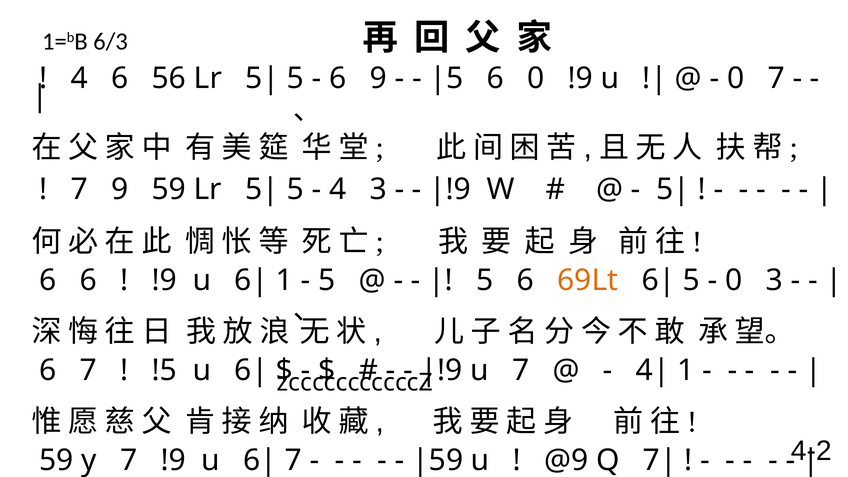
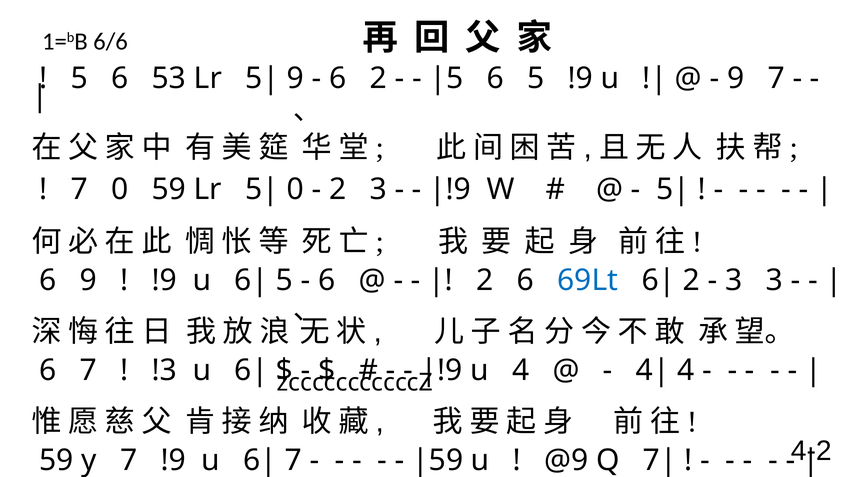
6/3: 6/3 -> 6/6 (111, 42)
4: 4 -> 5 (79, 78)
56: 56 -> 53 (169, 78)
5: 5 -> 9 (295, 78)
6 9: 9 -> 2 (378, 78)
6 0: 0 -> 5 (536, 78)
0: 0 -> 9 (736, 78)
7 9: 9 -> 0 (120, 189)
5: 5 -> 0 (295, 189)
4: 4 -> 2 (338, 189)
6 6: 6 -> 9 (88, 280)
1: 1 -> 5 (284, 280)
5: 5 -> 6 (327, 280)
5: 5 -> 2 (485, 280)
69Lt colour: orange -> blue (588, 280)
5: 5 -> 2 (692, 280)
0: 0 -> 3 (734, 280)
!5: !5 -> !3 (164, 370)
u 7: 7 -> 4 (521, 370)
1: 1 -> 4 (686, 370)
